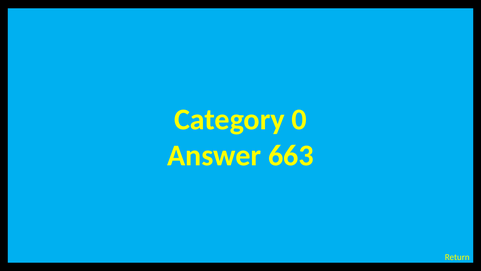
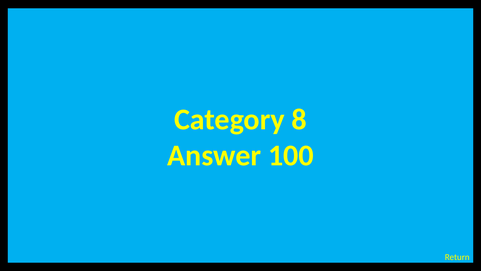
0: 0 -> 8 (299, 119)
663: 663 -> 100 (291, 155)
